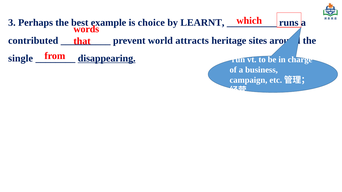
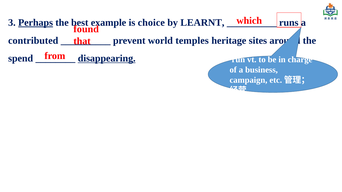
Perhaps underline: none -> present (36, 23)
words: words -> found (86, 29)
attracts: attracts -> temples (192, 41)
single: single -> spend (21, 59)
